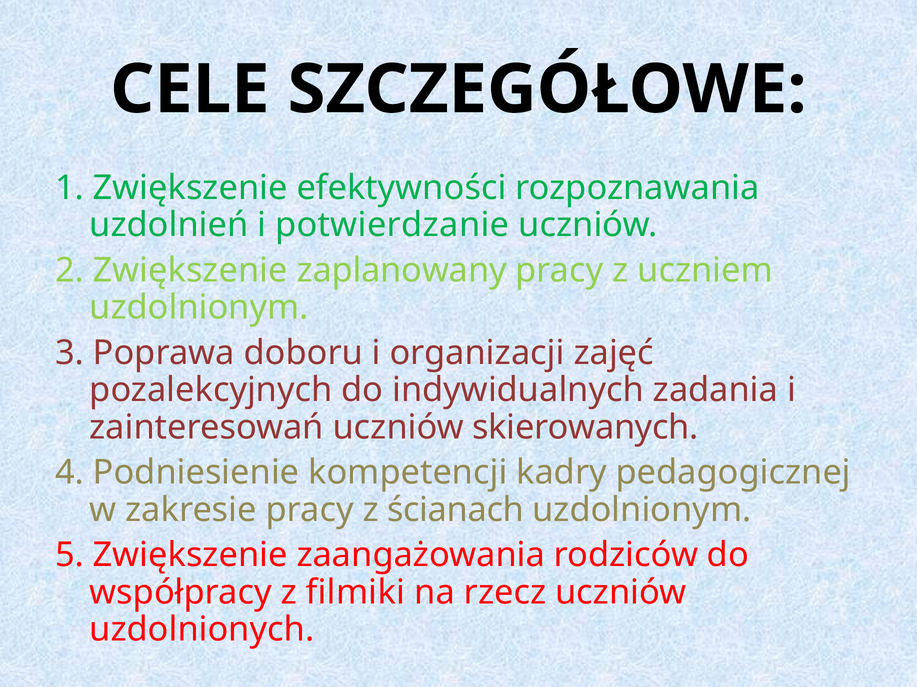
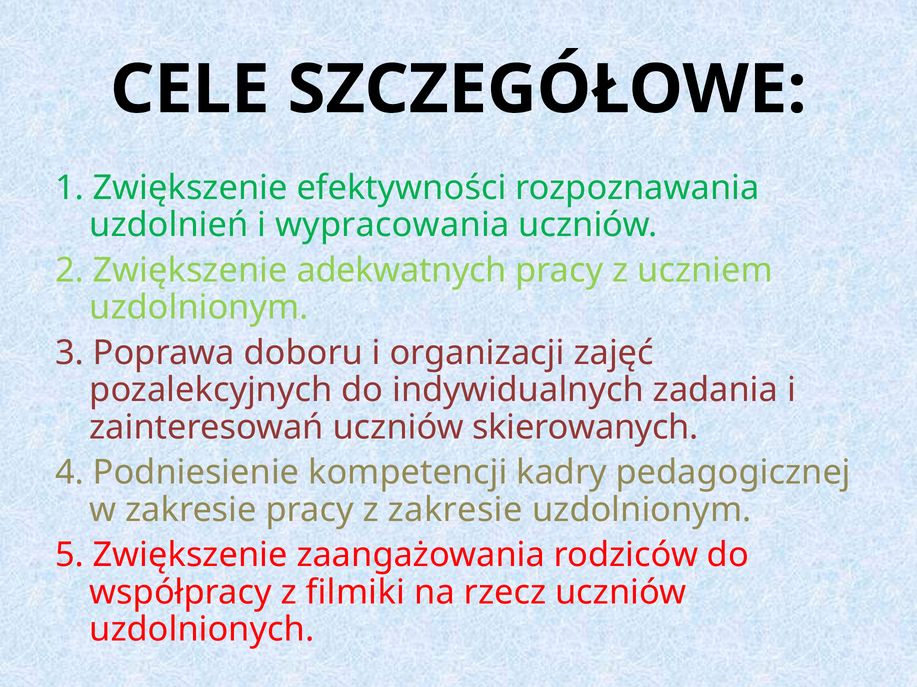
potwierdzanie: potwierdzanie -> wypracowania (392, 225)
zaplanowany: zaplanowany -> adekwatnych (402, 271)
z ścianach: ścianach -> zakresie (455, 510)
